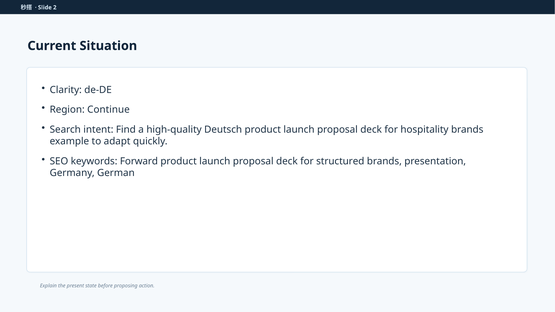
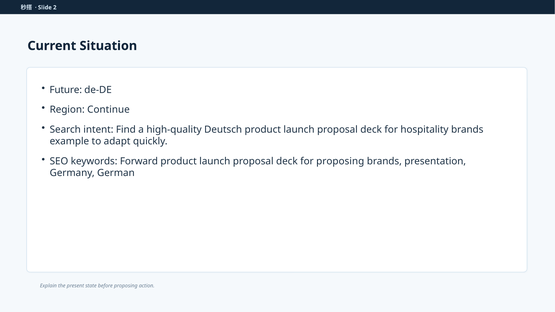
Clarity: Clarity -> Future (66, 90)
for structured: structured -> proposing (340, 161)
